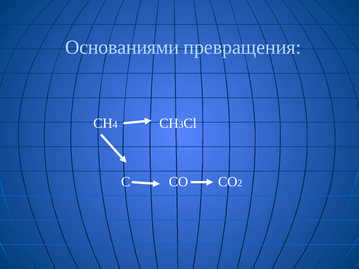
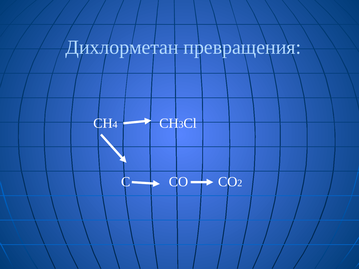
Основаниями: Основаниями -> Дихлорметан (122, 47)
